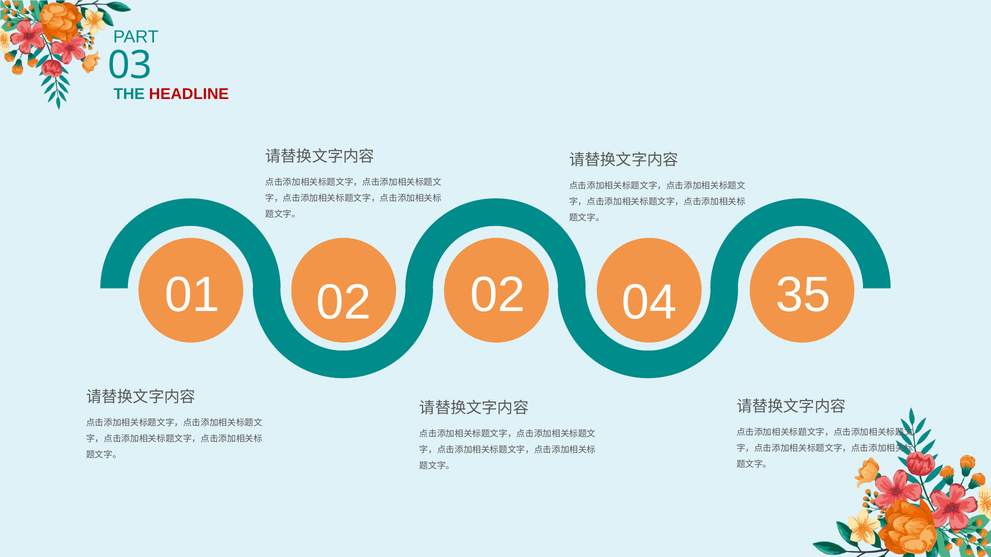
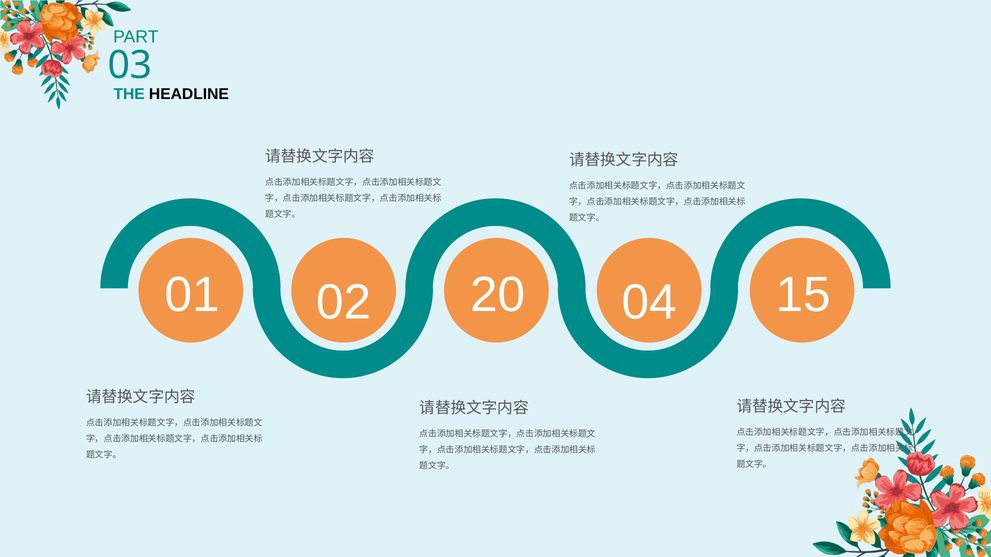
HEADLINE colour: red -> black (189, 94)
02 02: 02 -> 20 (498, 295)
35: 35 -> 15 (803, 295)
